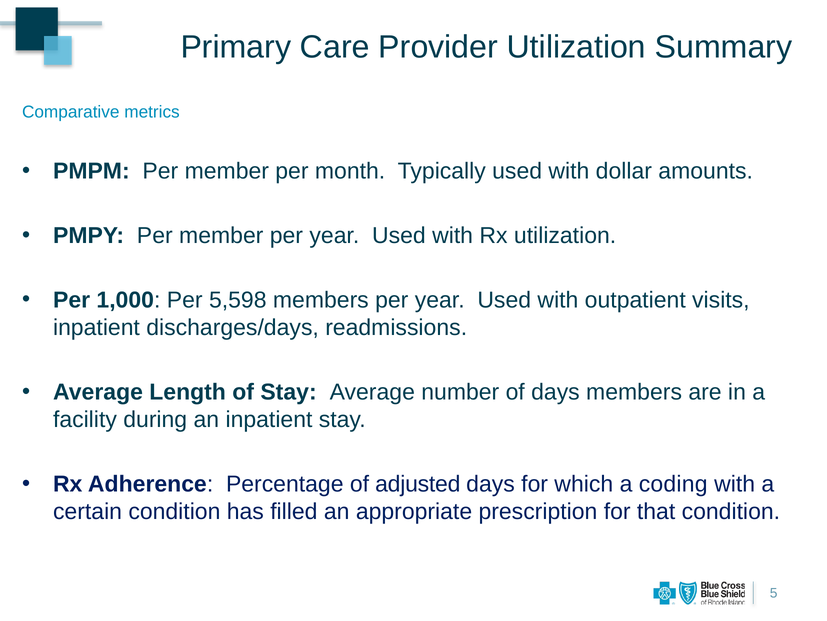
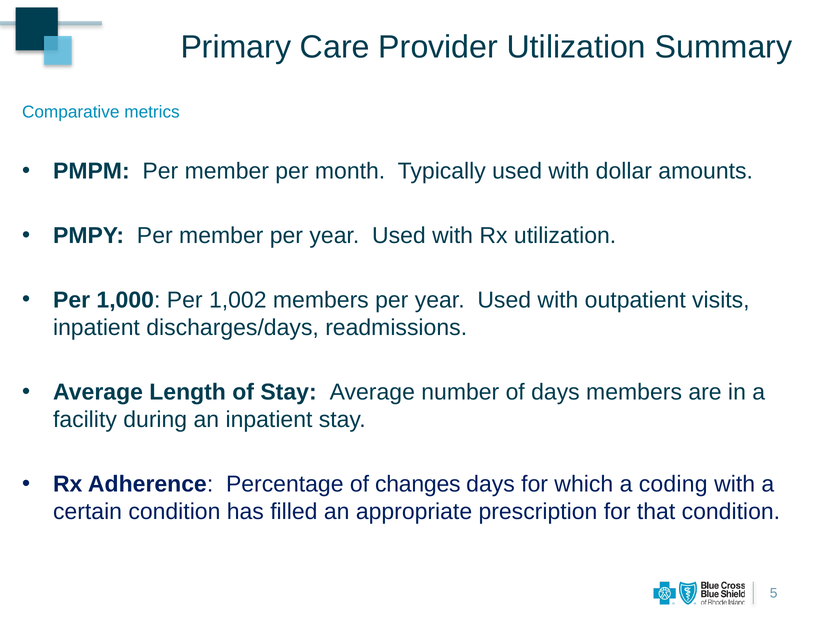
5,598: 5,598 -> 1,002 (238, 300)
adjusted: adjusted -> changes (418, 484)
